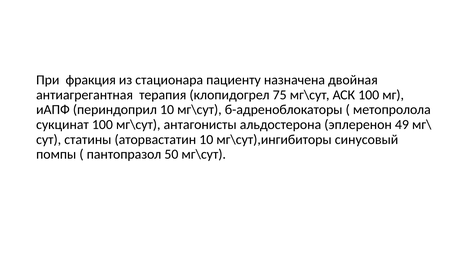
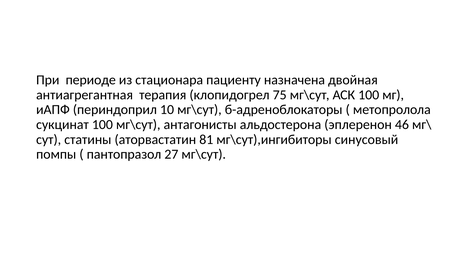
фракция: фракция -> периоде (91, 80)
49: 49 -> 46 (402, 125)
аторвастатин 10: 10 -> 81 (206, 140)
50: 50 -> 27 (171, 155)
